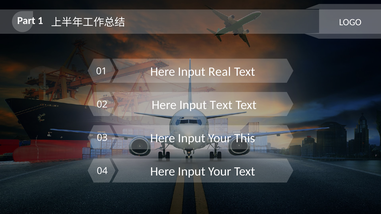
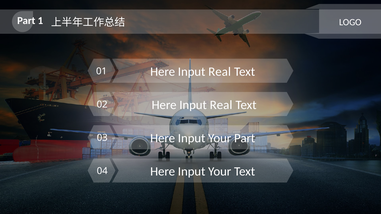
Text: Text -> Real (221, 105)
Your This: This -> Part (245, 138)
